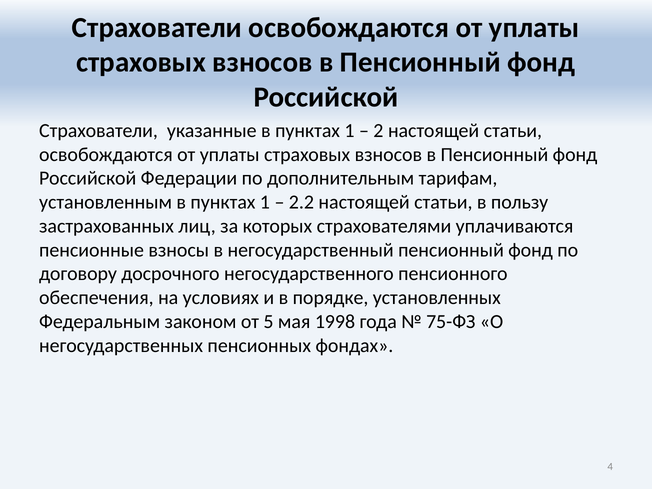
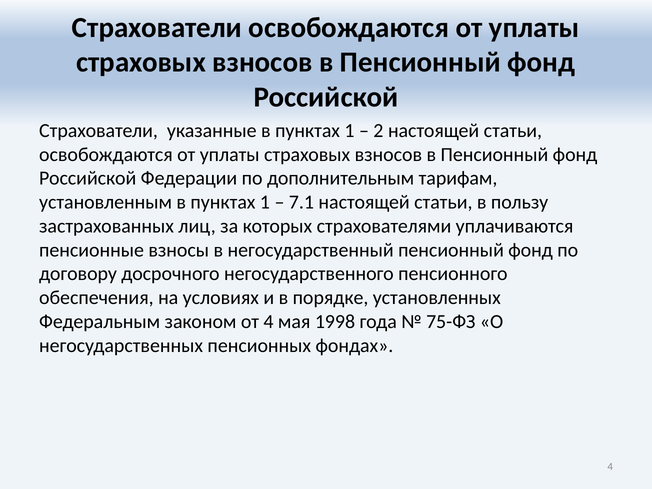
2.2: 2.2 -> 7.1 (301, 202)
от 5: 5 -> 4 (268, 322)
